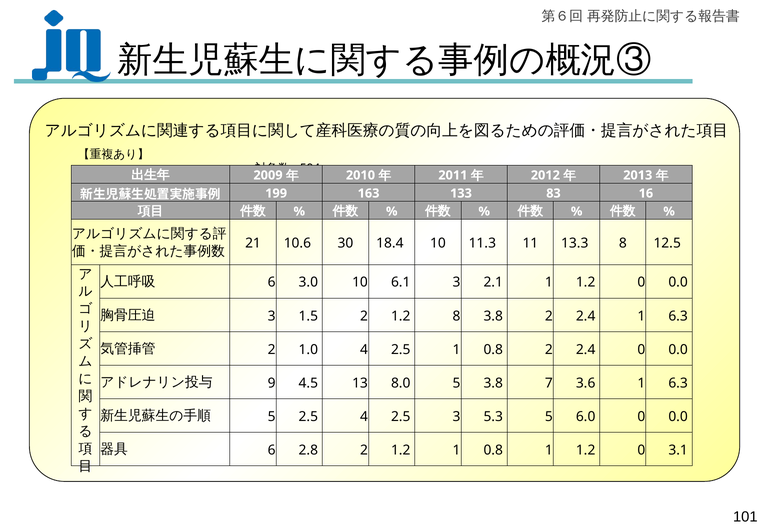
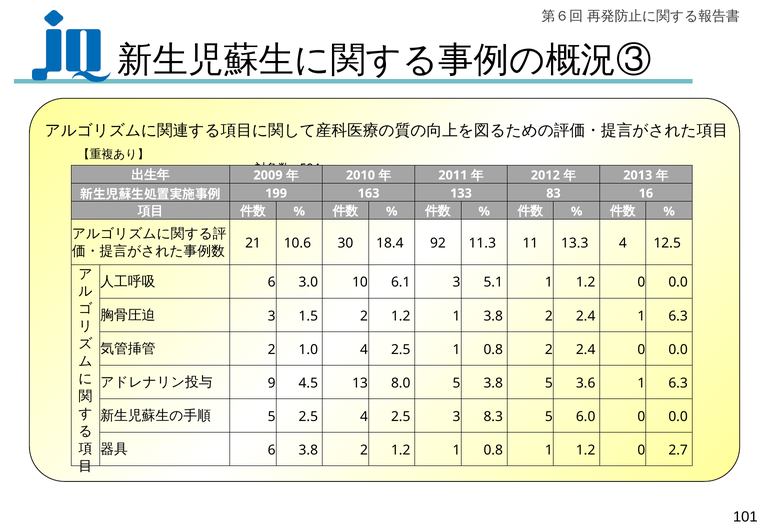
18.4 10: 10 -> 92 (438, 243)
13.3 8: 8 -> 4 (623, 243)
2.1: 2.1 -> 5.1 (493, 283)
1.5 2 1.2 8: 8 -> 1 (456, 316)
3.8 7: 7 -> 5 (549, 383)
5.3: 5.3 -> 8.3 (493, 417)
6 2.8: 2.8 -> 3.8 (308, 450)
3.1: 3.1 -> 2.7 (678, 450)
